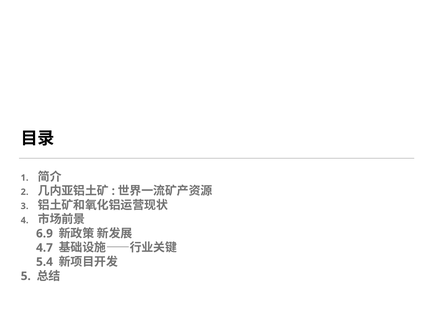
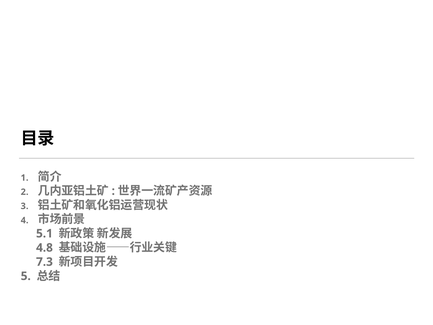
6.9: 6.9 -> 5.1 (44, 233)
4.7: 4.7 -> 4.8 (44, 248)
5.4: 5.4 -> 7.3 (44, 262)
